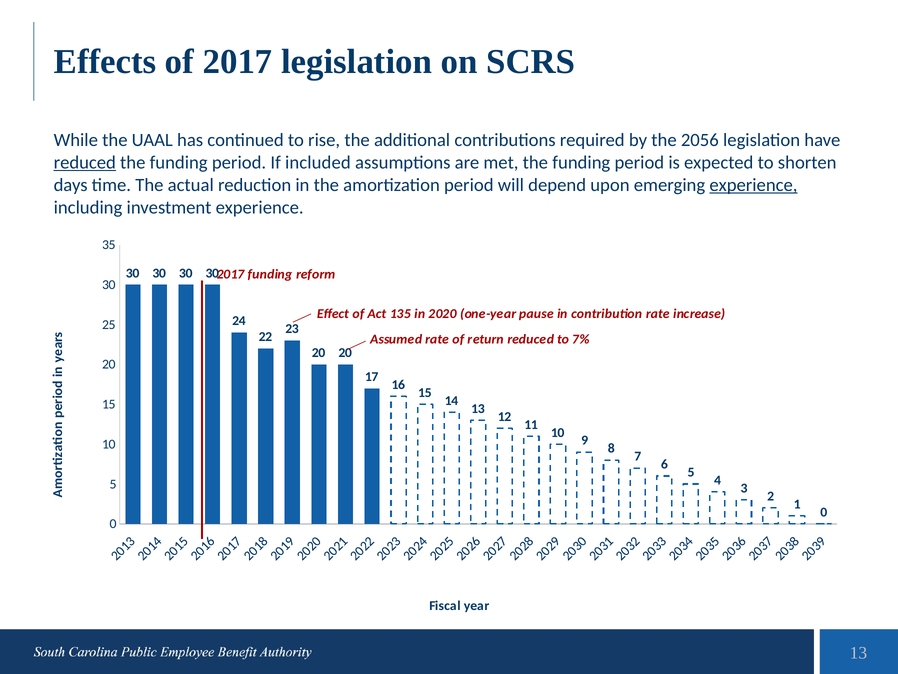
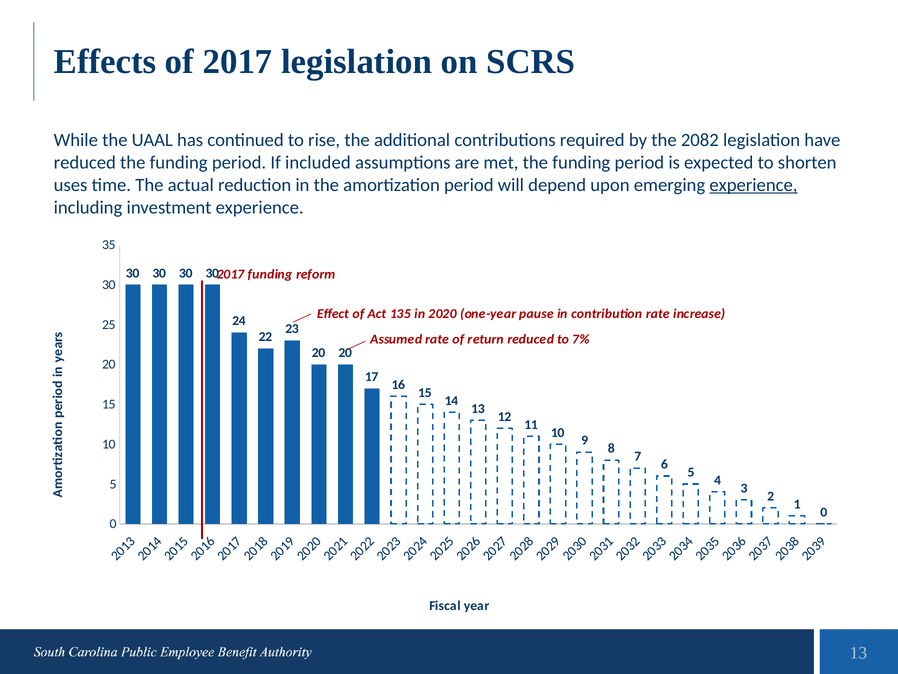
2056: 2056 -> 2082 (700, 140)
reduced underline: present -> none (85, 162)
days: days -> uses (71, 185)
